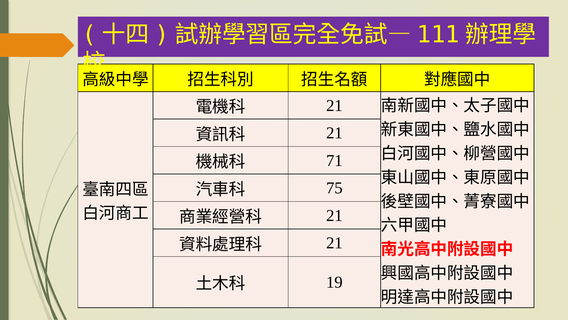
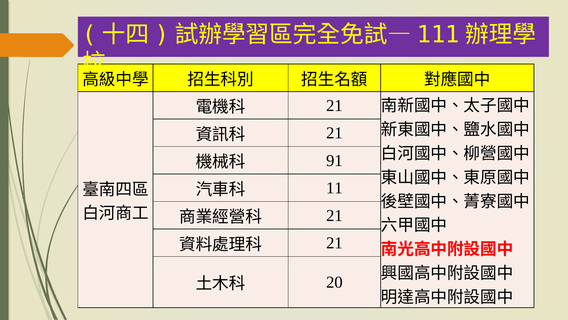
71: 71 -> 91 (334, 160)
75: 75 -> 11 (334, 188)
19: 19 -> 20 (334, 282)
